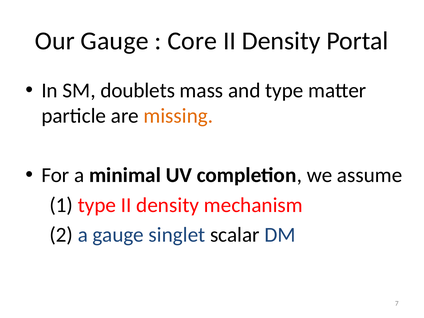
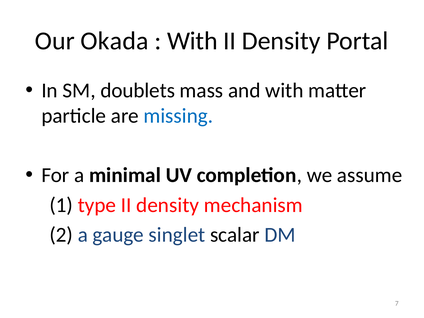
Our Gauge: Gauge -> Okada (115, 41)
Core: Core -> With (192, 41)
and type: type -> with (284, 91)
missing colour: orange -> blue (178, 116)
